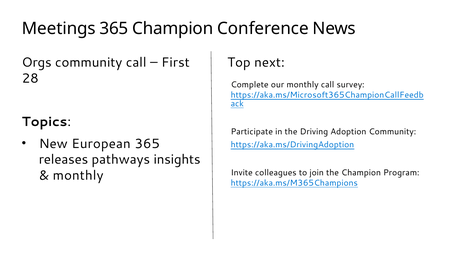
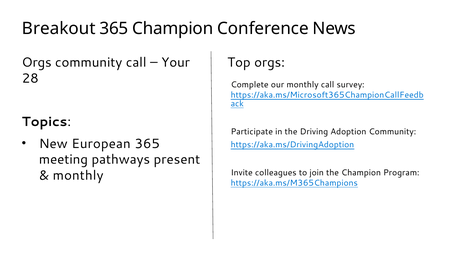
Meetings: Meetings -> Breakout (59, 28)
First: First -> Your (176, 62)
Top next: next -> orgs (270, 62)
releases: releases -> meeting (63, 160)
insights: insights -> present (177, 160)
